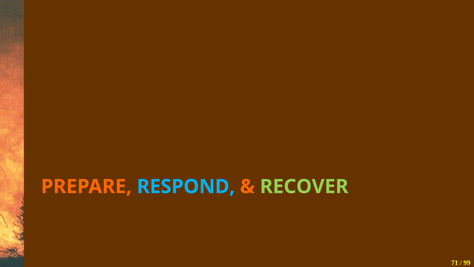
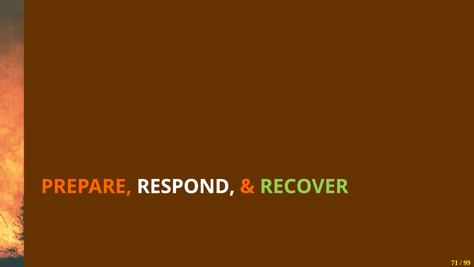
RESPOND colour: light blue -> white (186, 186)
